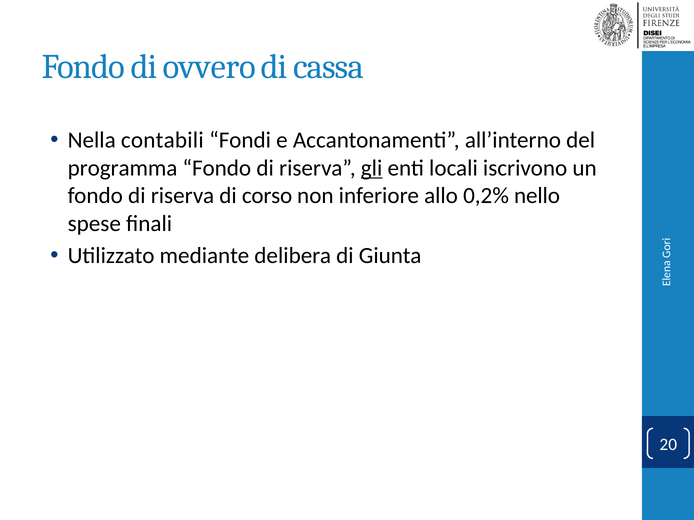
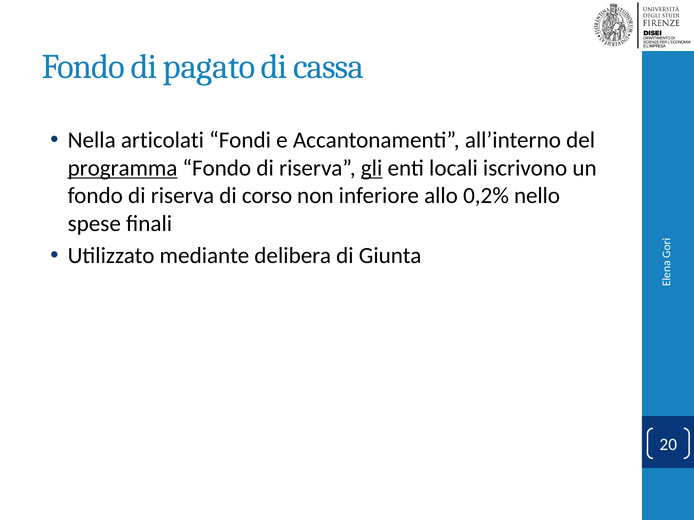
ovvero: ovvero -> pagato (209, 67)
contabili: contabili -> articolati (162, 140)
programma underline: none -> present (123, 168)
